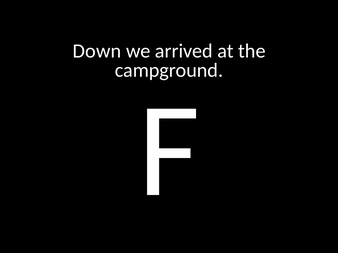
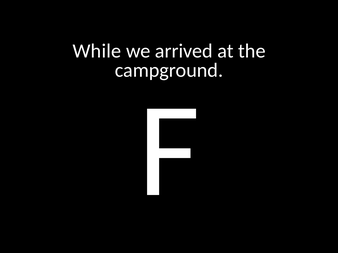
Down: Down -> While (97, 51)
